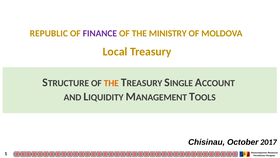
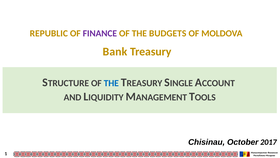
MINISTRY: MINISTRY -> BUDGETS (168, 33)
Local: Local -> Bank (115, 51)
THE colour: orange -> blue (111, 83)
